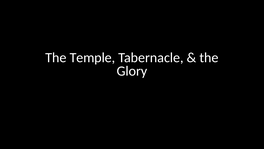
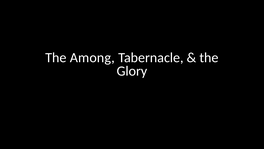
Temple: Temple -> Among (92, 57)
